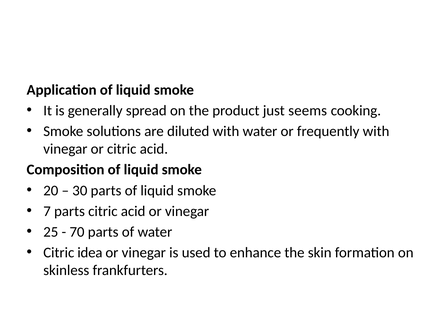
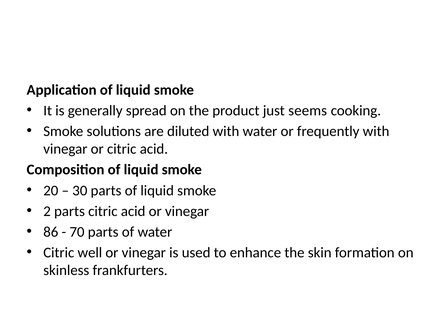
7: 7 -> 2 (47, 211)
25: 25 -> 86 (51, 232)
idea: idea -> well (90, 253)
